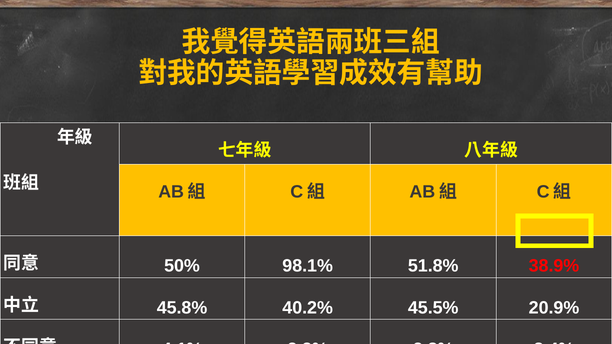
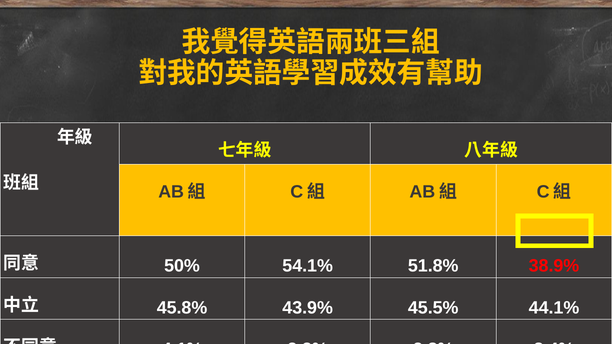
98.1%: 98.1% -> 54.1% (308, 266)
40.2%: 40.2% -> 43.9% (308, 308)
20.9%: 20.9% -> 44.1% (554, 308)
